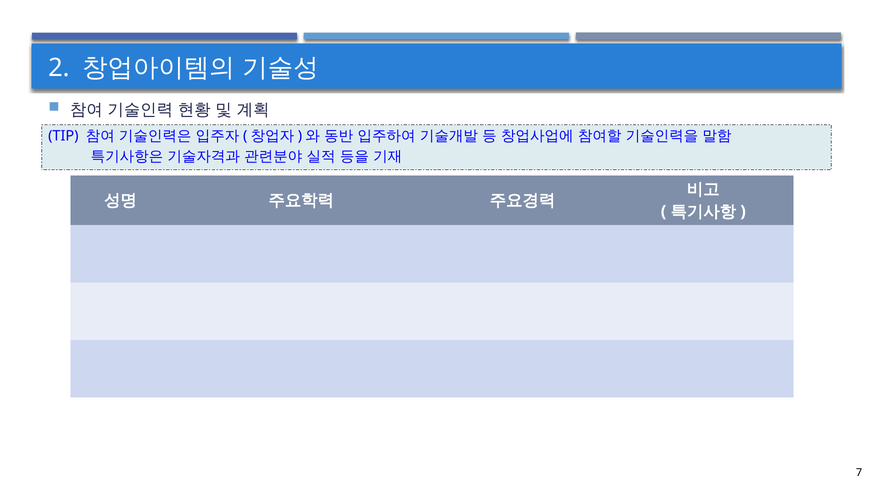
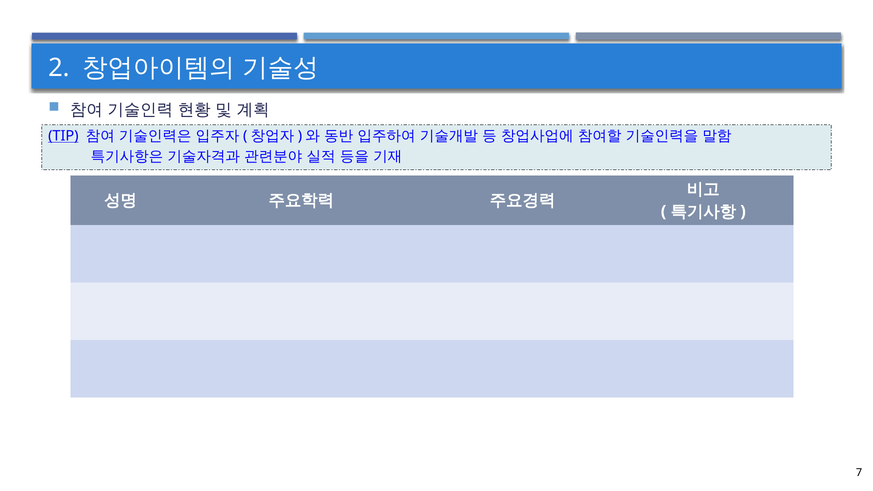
TIP underline: none -> present (63, 136)
